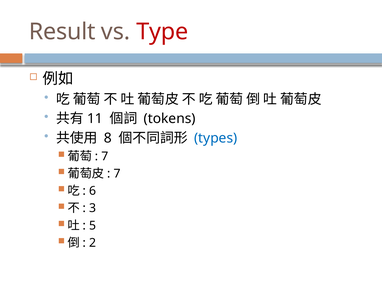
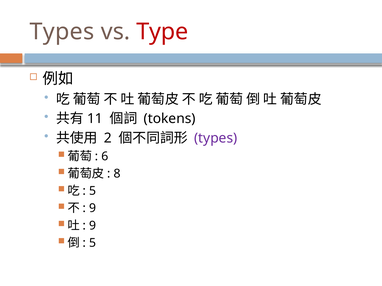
Result: Result -> Types (62, 32)
8: 8 -> 2 (108, 138)
types colour: blue -> purple (216, 138)
7: 7 -> 6 (105, 157)
7: 7 -> 8 (117, 174)
6: 6 -> 5 (93, 191)
3: 3 -> 9 (93, 209)
5: 5 -> 9 (93, 226)
2: 2 -> 5 (93, 243)
